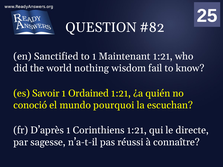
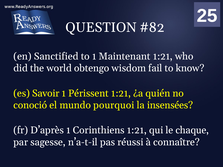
nothing: nothing -> obtengo (92, 68)
Ordained: Ordained -> Périssent (88, 93)
escuchan: escuchan -> insensées (170, 105)
directe: directe -> chaque (192, 130)
